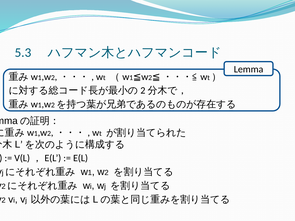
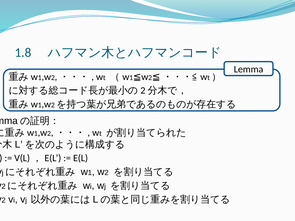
5.3: 5.3 -> 1.8 (23, 53)
